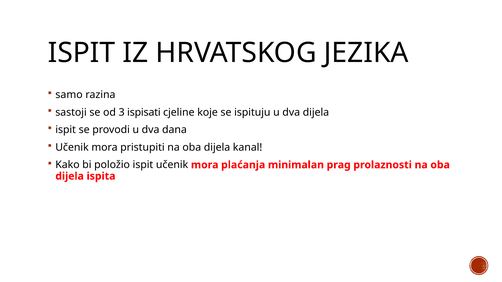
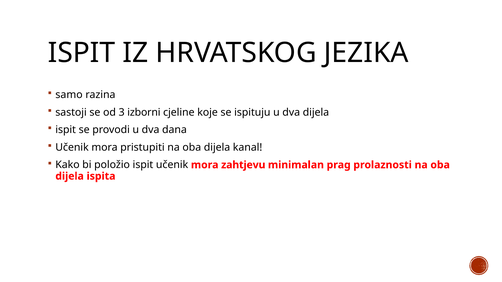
ispisati: ispisati -> izborni (144, 112)
plaćanja: plaćanja -> zahtjevu (243, 165)
